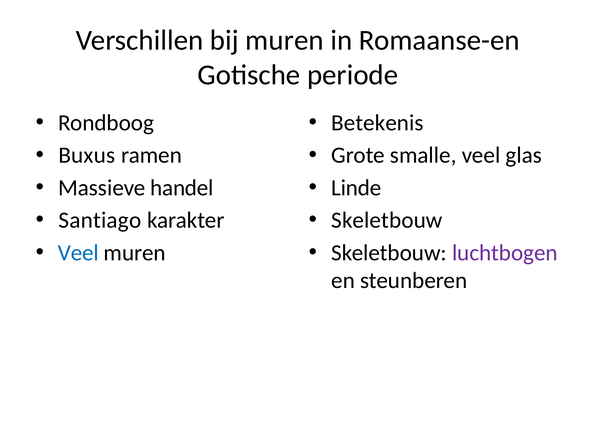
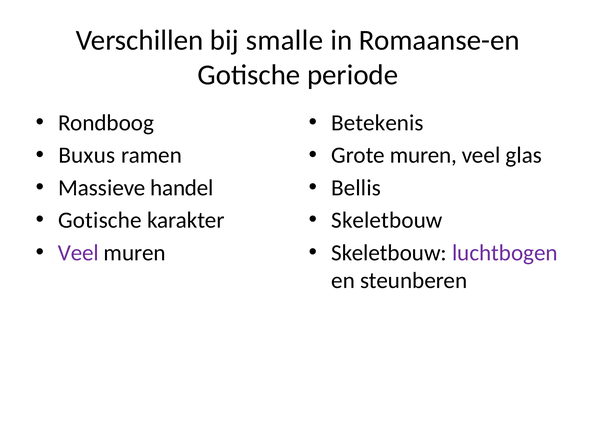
bij muren: muren -> smalle (284, 40)
Grote smalle: smalle -> muren (423, 155)
Linde: Linde -> Bellis (356, 188)
Santiago: Santiago -> Gotische (100, 220)
Veel colour: blue -> purple (78, 253)
